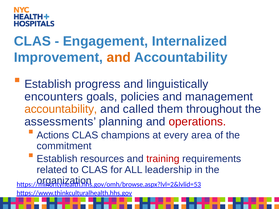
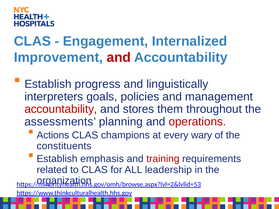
and colour: orange -> red (119, 58)
encounters: encounters -> interpreters (54, 97)
accountability colour: orange -> red (61, 109)
called: called -> stores (139, 109)
area: area -> wary (202, 135)
commitment: commitment -> constituents (64, 146)
resources: resources -> emphasis (102, 159)
